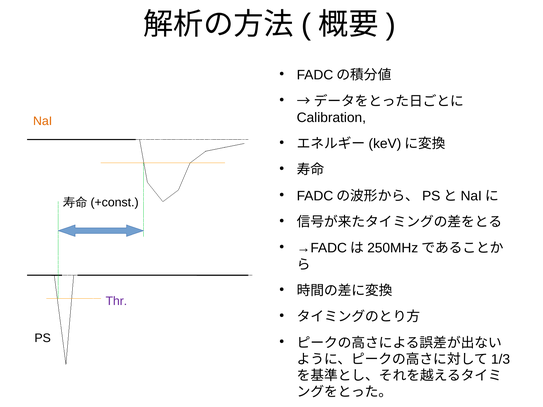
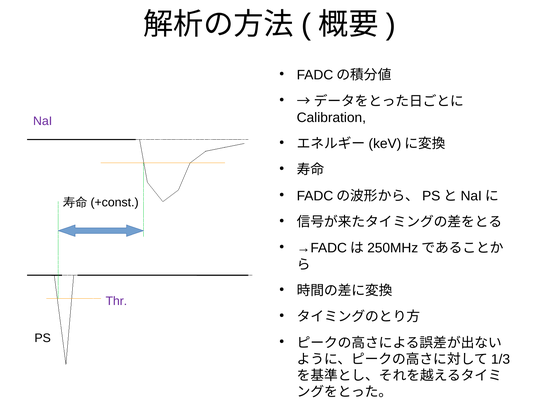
NaI colour: orange -> purple (43, 121)
